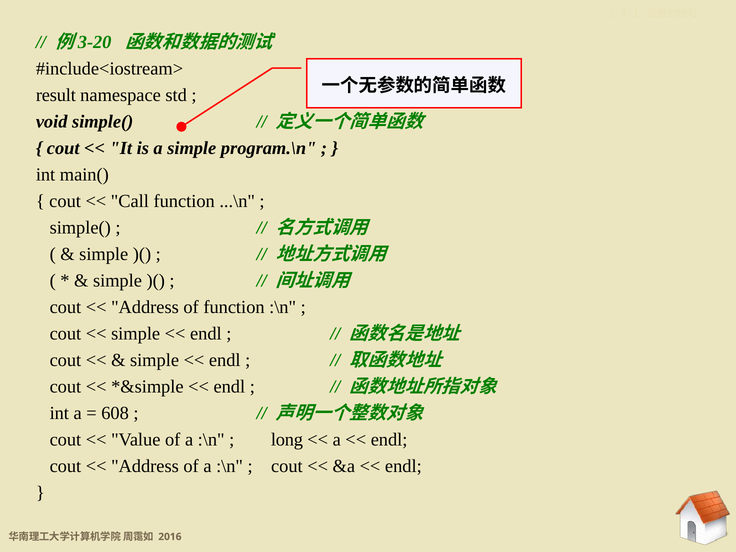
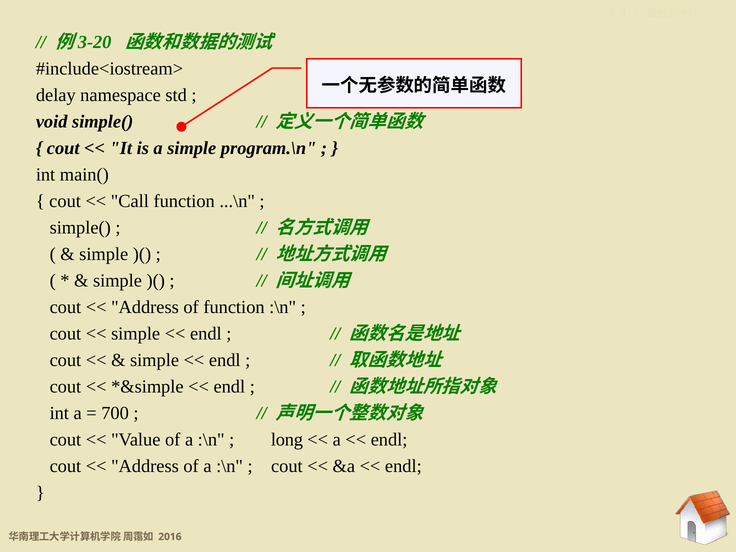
result: result -> delay (56, 95)
608: 608 -> 700 (115, 413)
